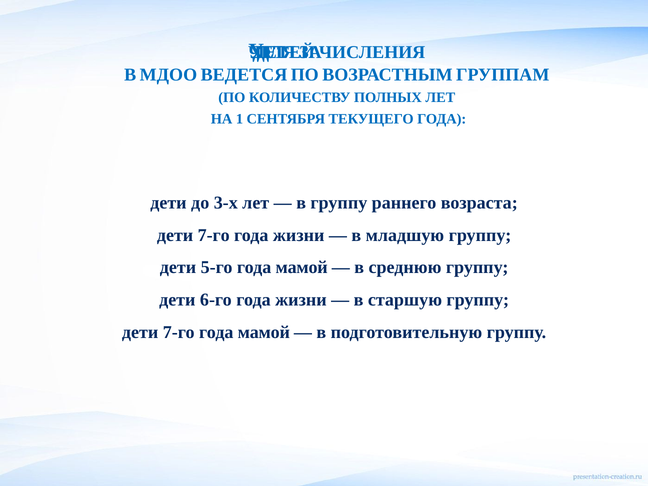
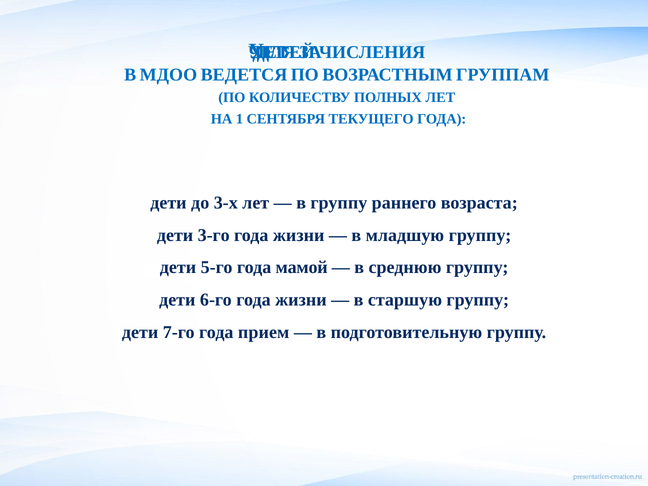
7-го: 7-го -> 3-го (214, 235)
7-го года мамой: мамой -> прием (264, 332)
